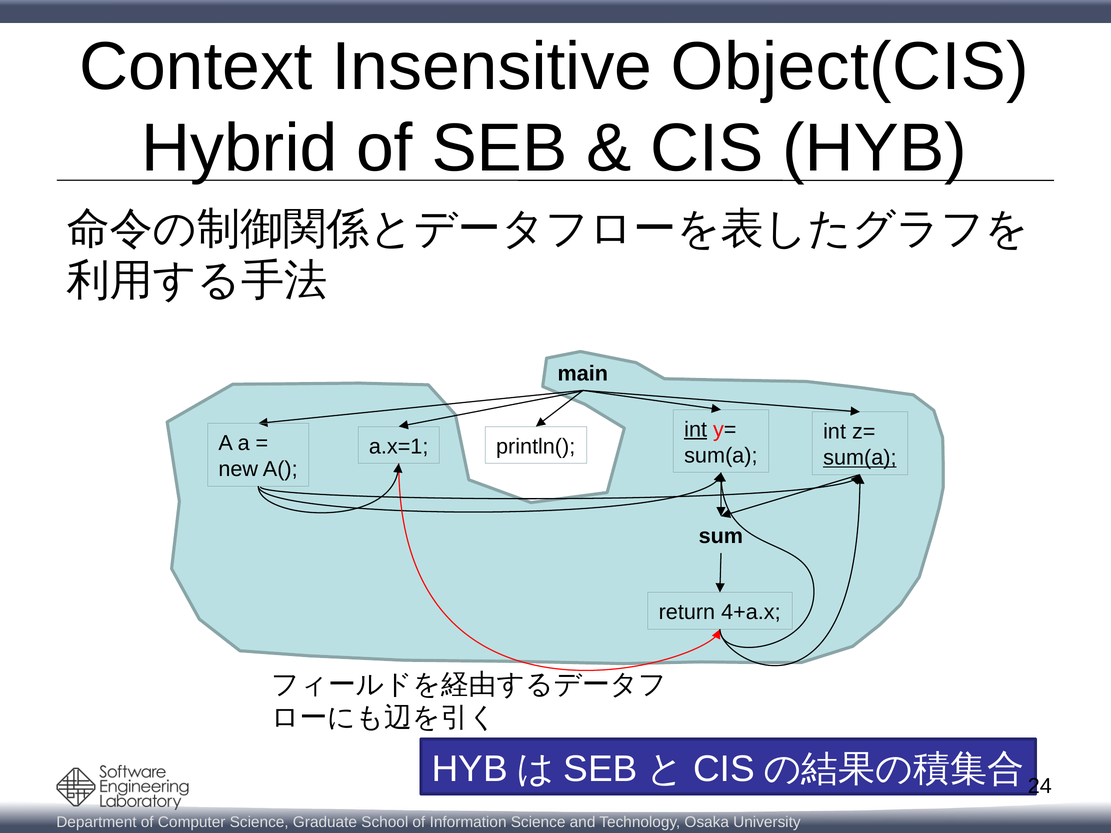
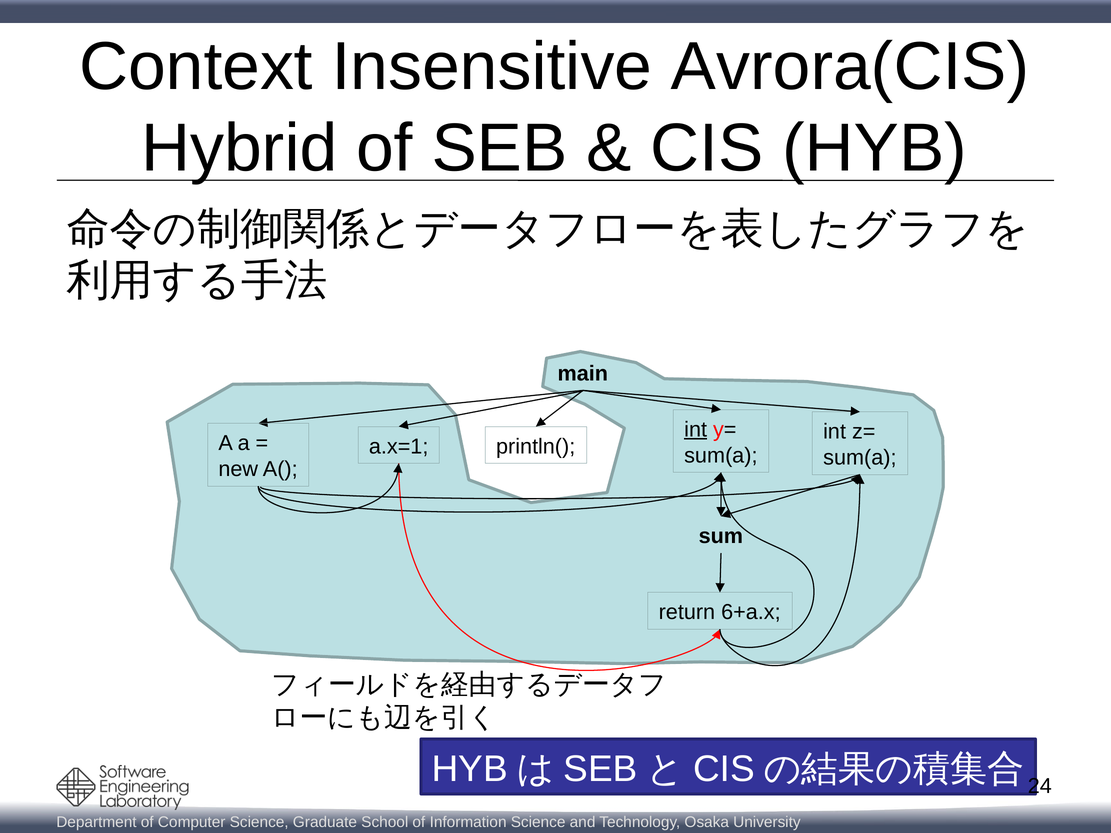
Object(CIS: Object(CIS -> Avrora(CIS (850, 67)
sum(a underline: present -> none (860, 458)
4+a.x: 4+a.x -> 6+a.x (751, 613)
